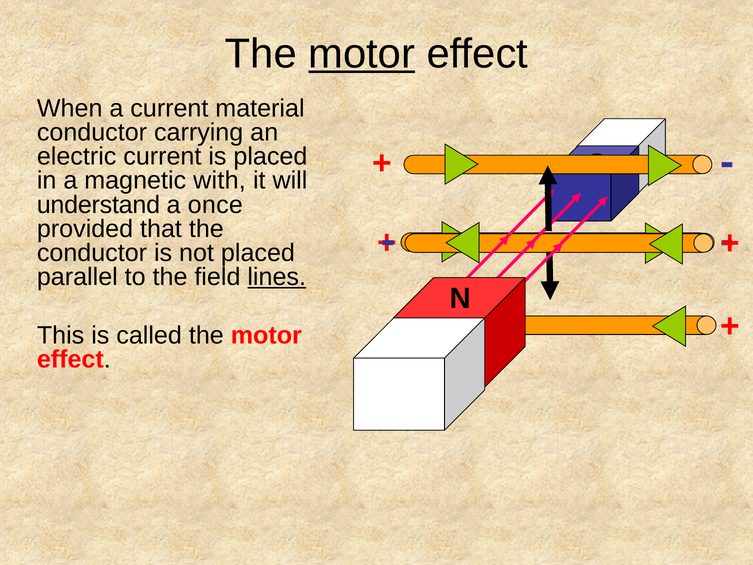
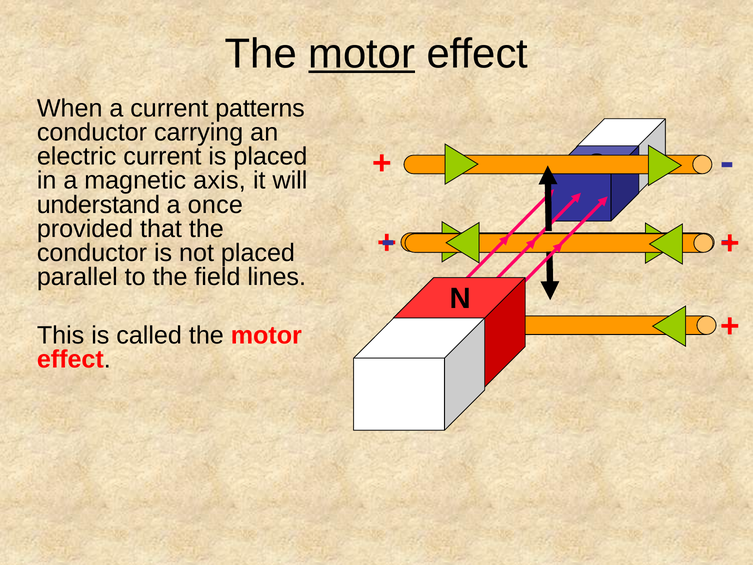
material: material -> patterns (260, 108)
with: with -> axis (220, 181)
lines underline: present -> none (277, 277)
